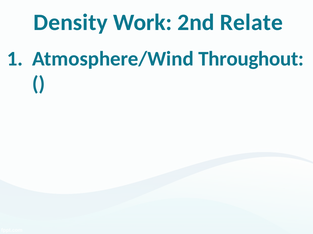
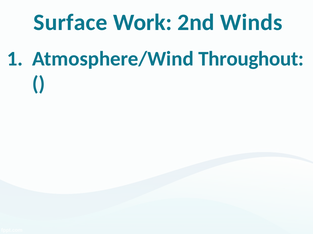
Density: Density -> Surface (70, 23)
Relate: Relate -> Winds (251, 23)
